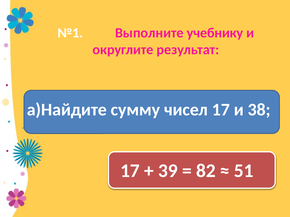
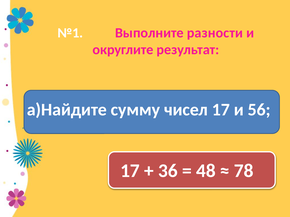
учебнику: учебнику -> разности (215, 33)
38: 38 -> 56 (259, 110)
39: 39 -> 36 (168, 171)
82: 82 -> 48 (206, 171)
51: 51 -> 78 (244, 171)
